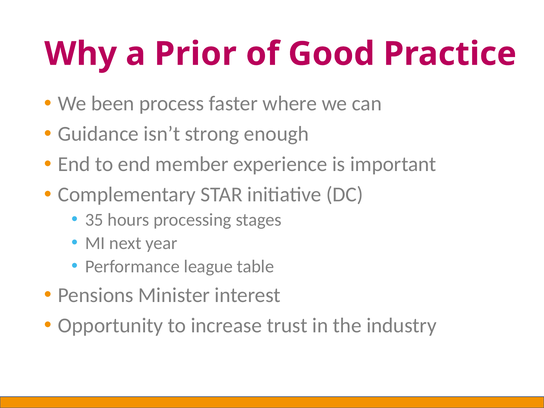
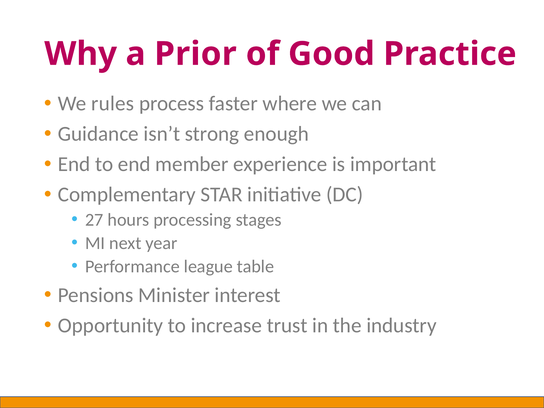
been: been -> rules (113, 104)
35: 35 -> 27 (94, 220)
